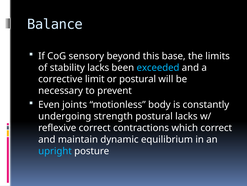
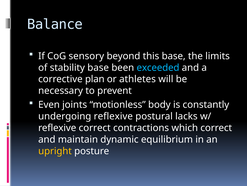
stability lacks: lacks -> base (98, 67)
limit: limit -> plan (95, 79)
or postural: postural -> athletes (137, 79)
undergoing strength: strength -> reflexive (113, 116)
upright colour: light blue -> yellow (55, 150)
